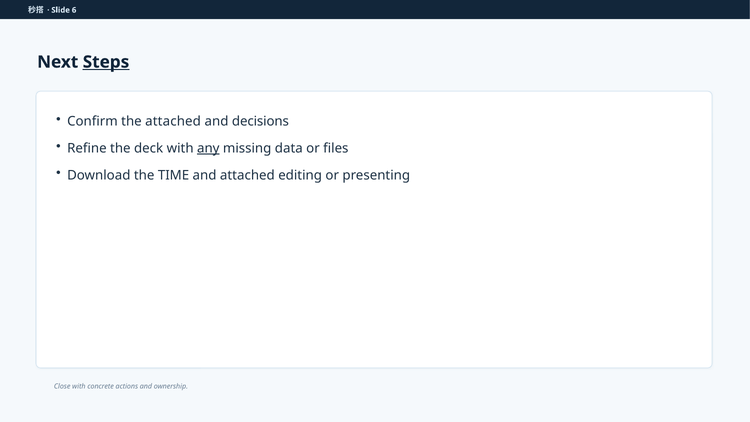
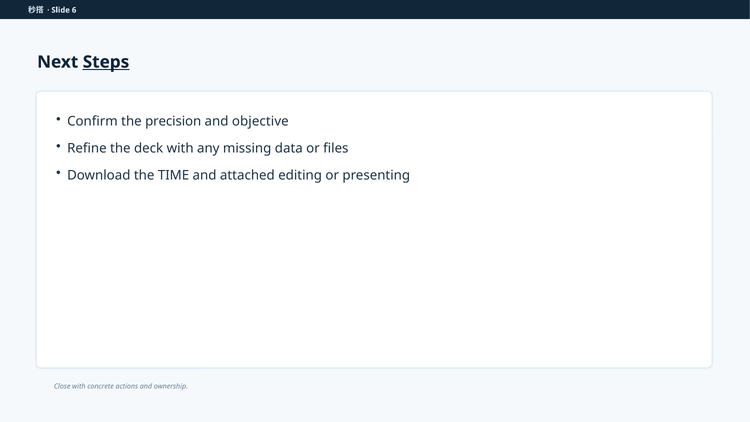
the attached: attached -> precision (173, 121)
decisions: decisions -> objective (260, 121)
any underline: present -> none (208, 148)
